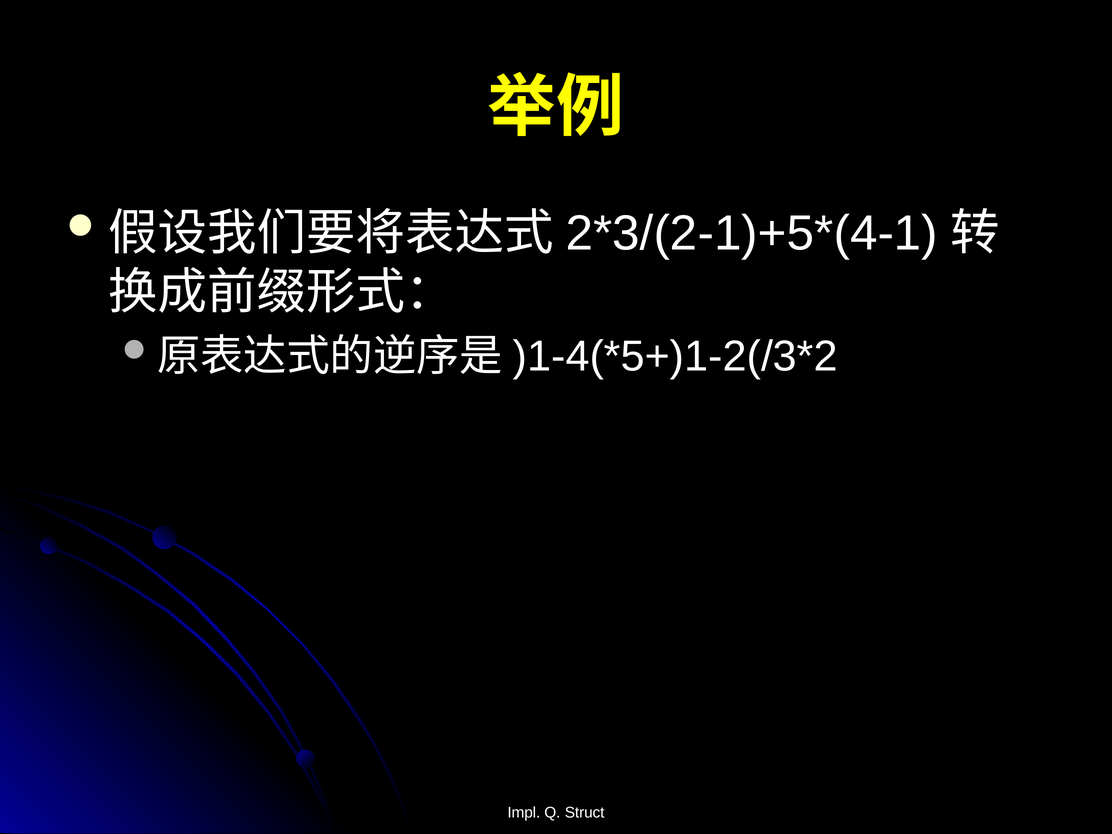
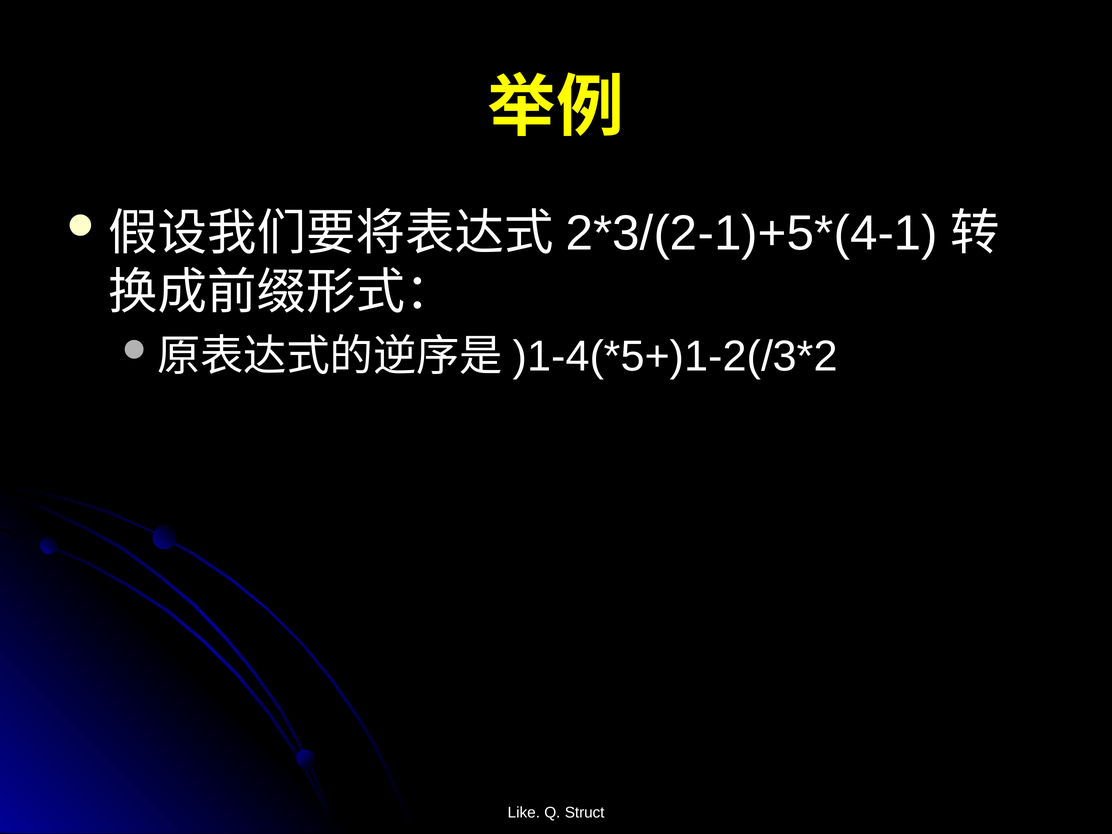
Impl: Impl -> Like (524, 813)
